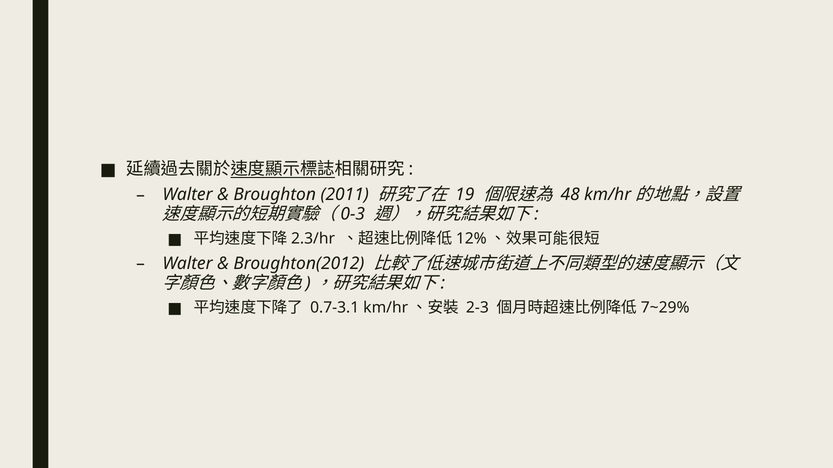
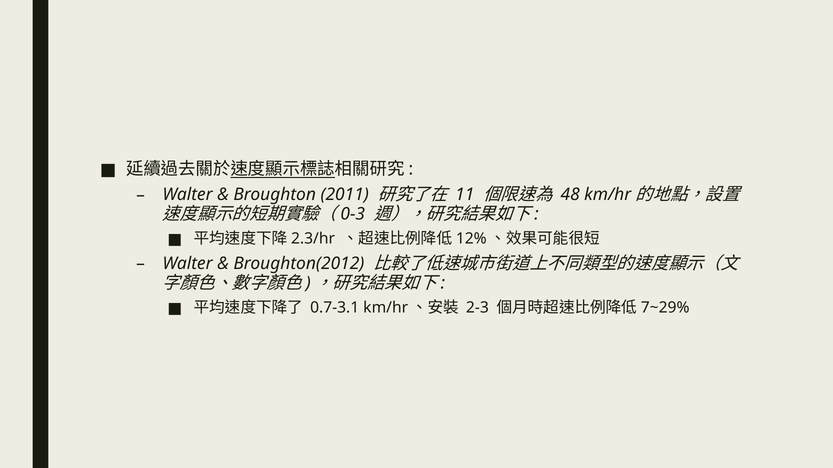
19: 19 -> 11 (465, 195)
